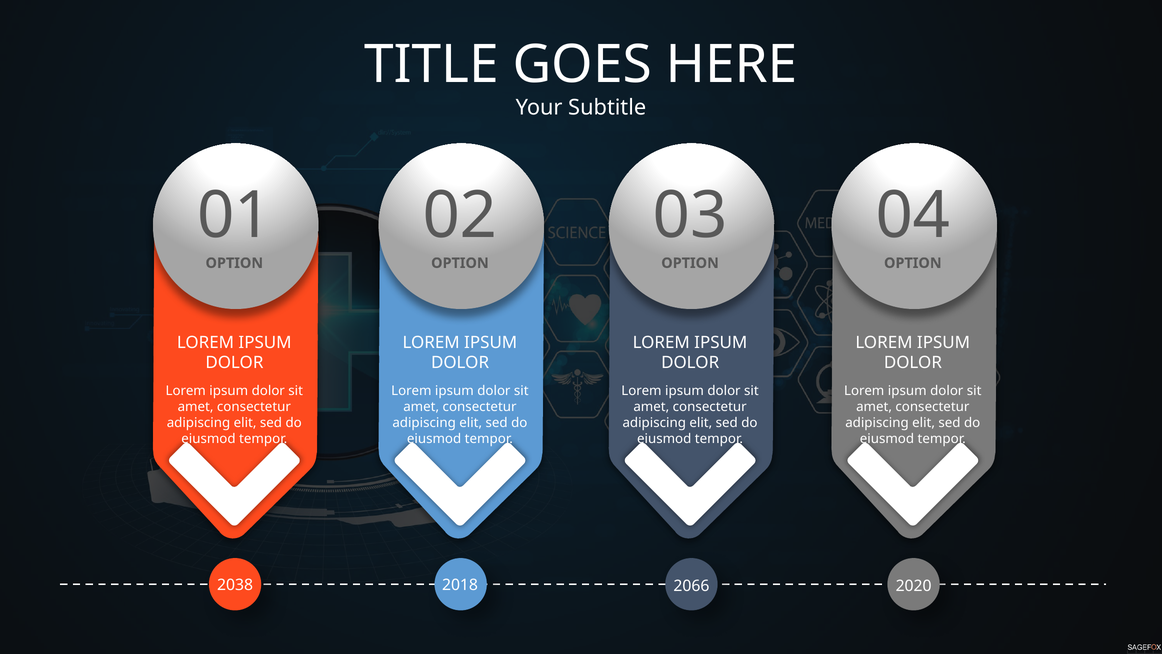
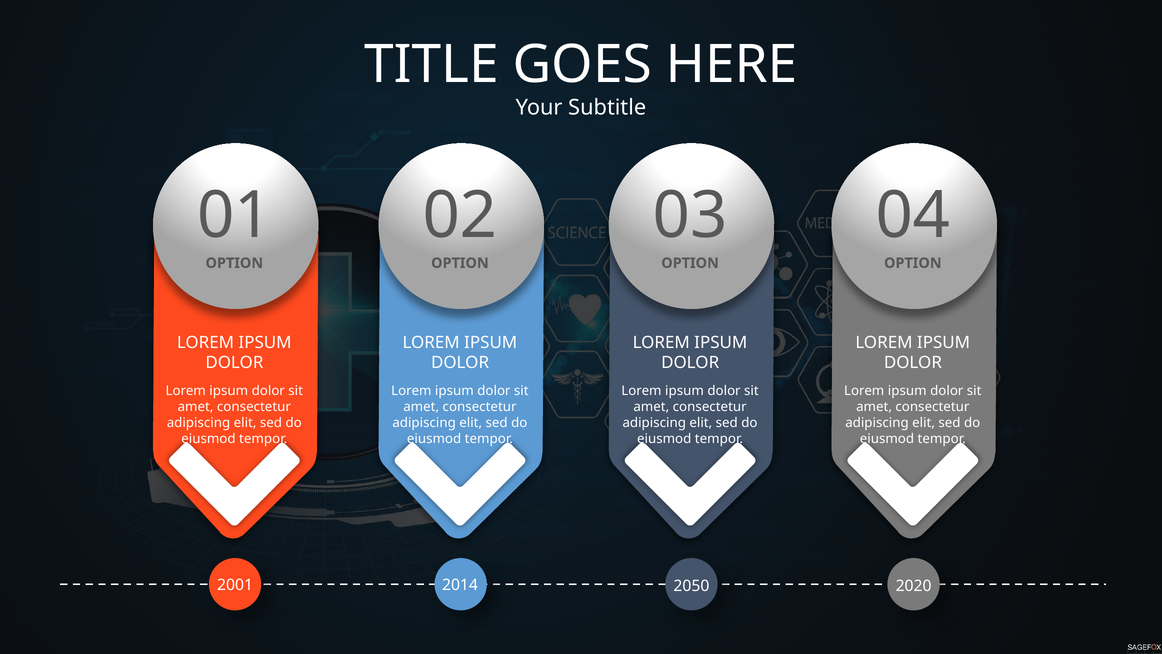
2038: 2038 -> 2001 (235, 585)
2018: 2018 -> 2014 (460, 585)
2066: 2066 -> 2050 (691, 586)
